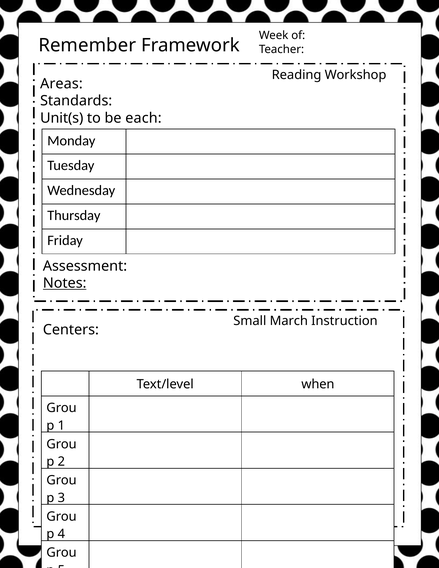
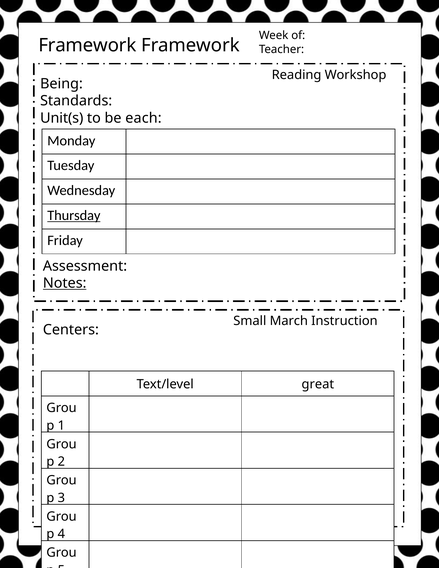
Remember: Remember -> Framework (87, 45)
Areas: Areas -> Being (61, 84)
Thursday underline: none -> present (74, 215)
when: when -> great (318, 384)
